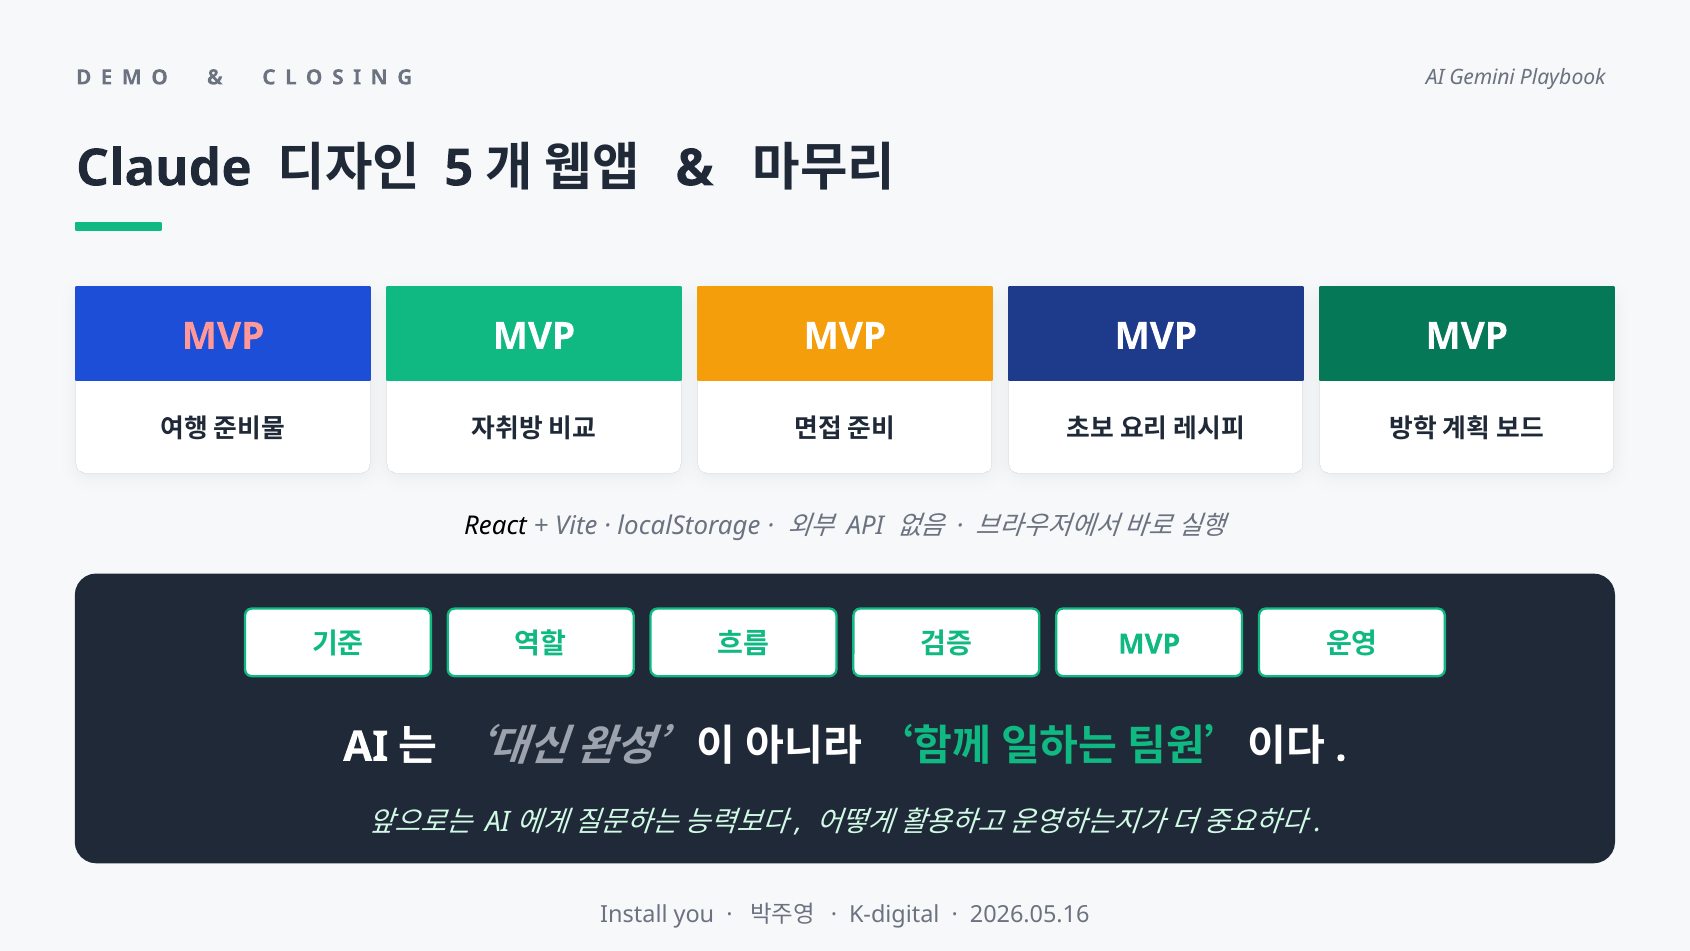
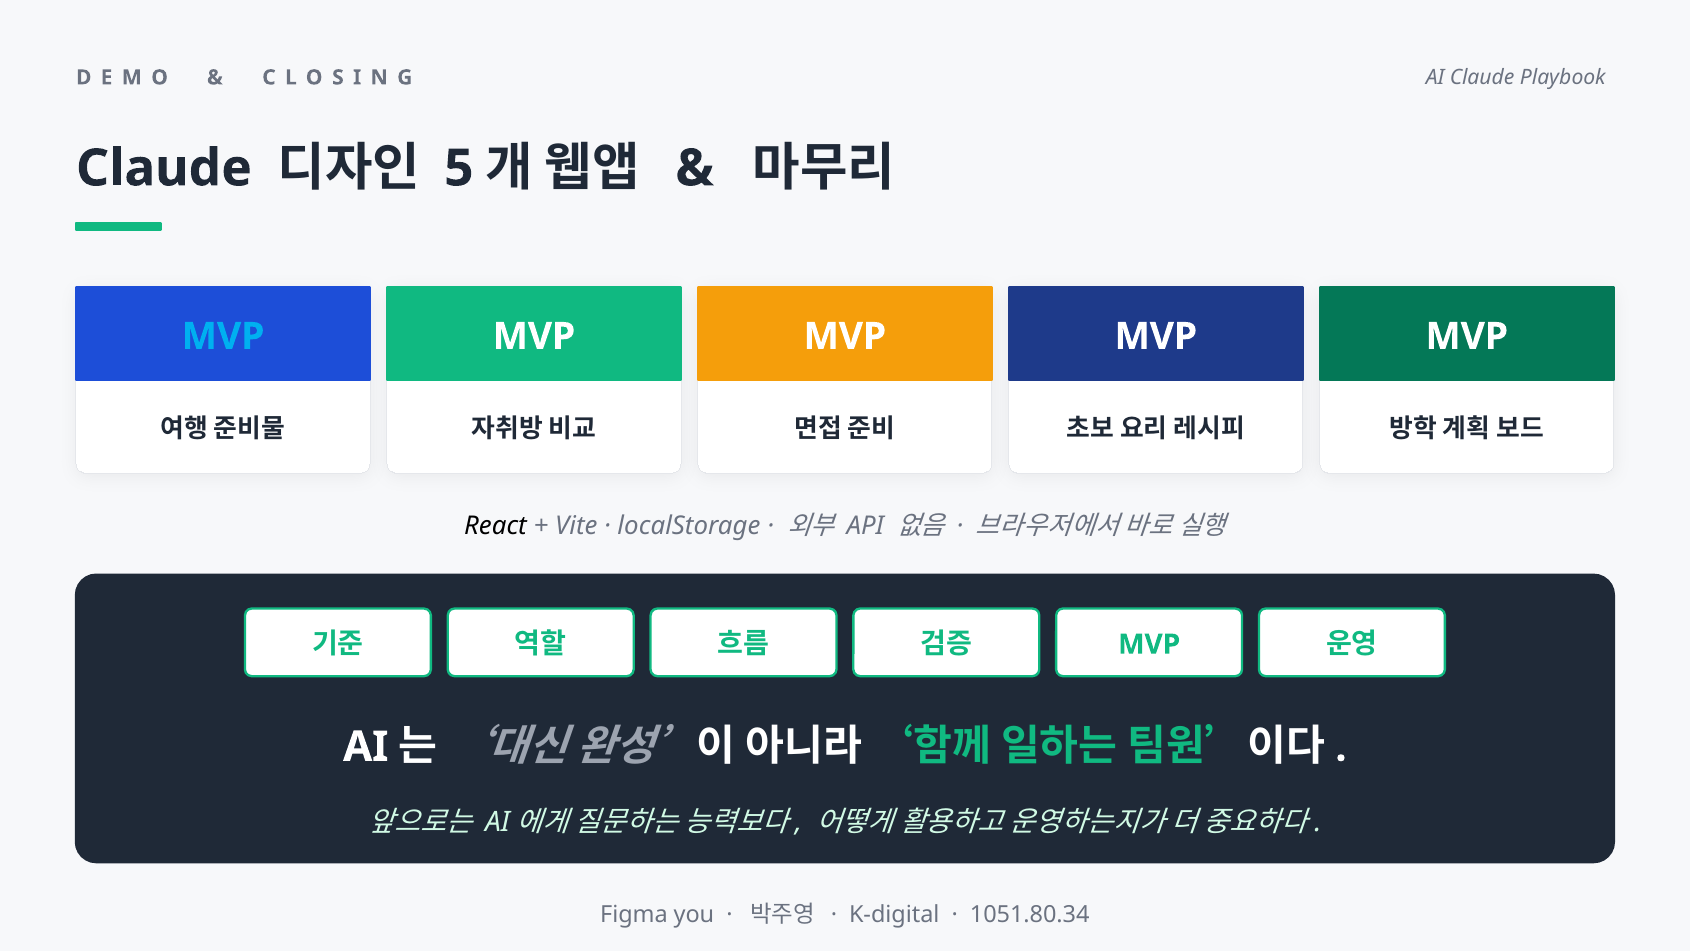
AI Gemini: Gemini -> Claude (1482, 77)
MVP colour: pink -> light blue (223, 336)
Install: Install -> Figma (634, 914)
2026.05.16: 2026.05.16 -> 1051.80.34 (1030, 914)
